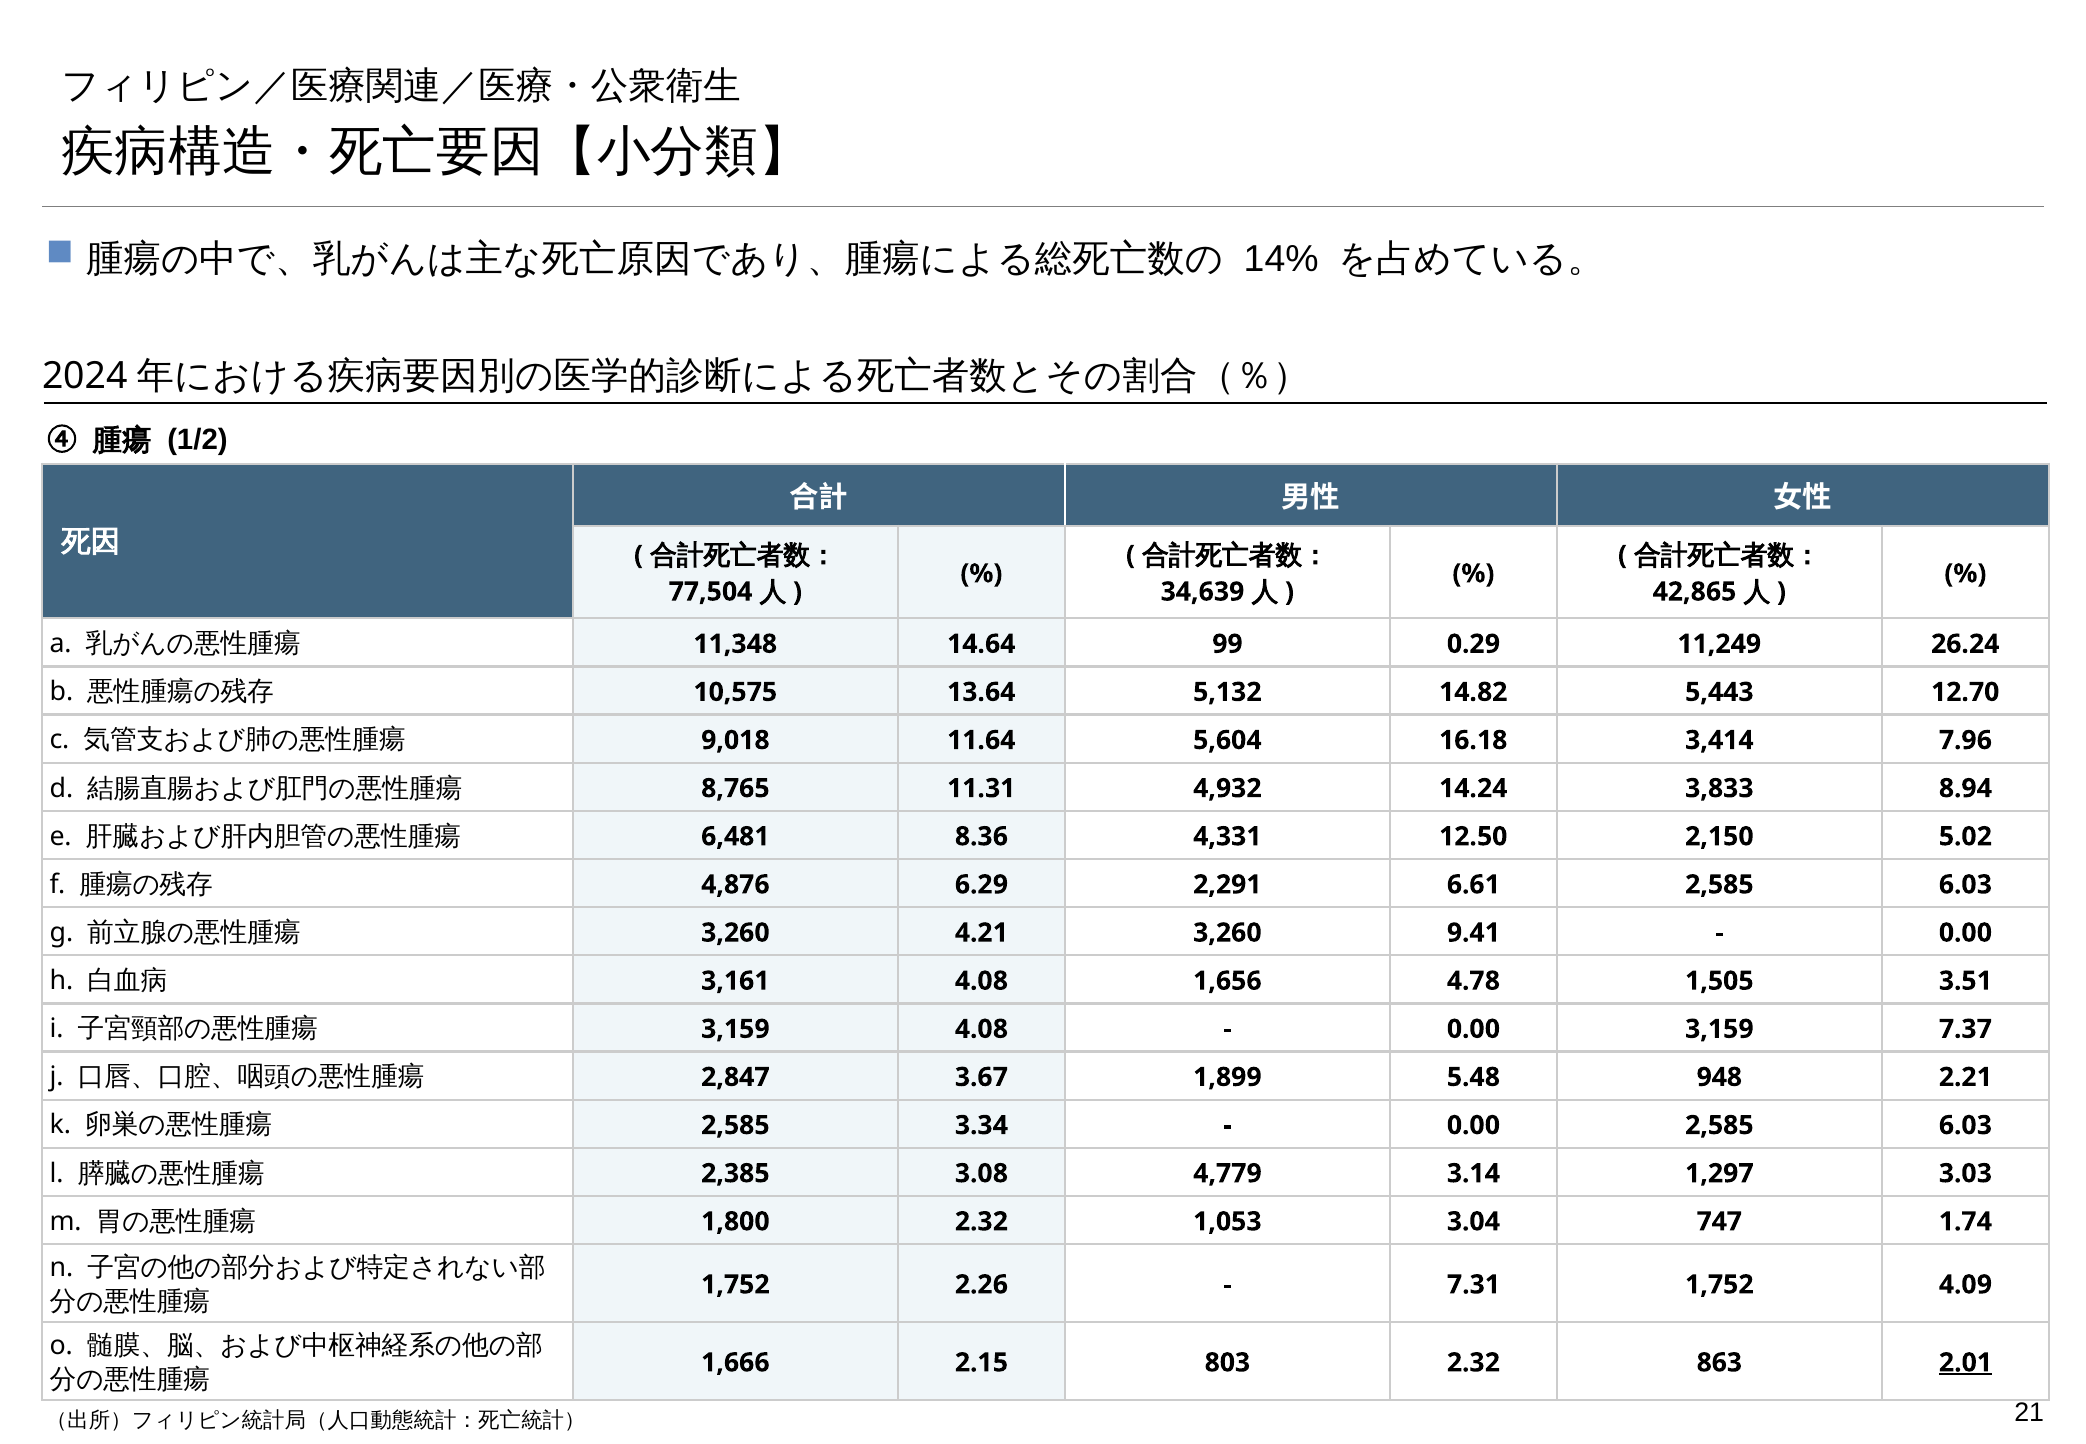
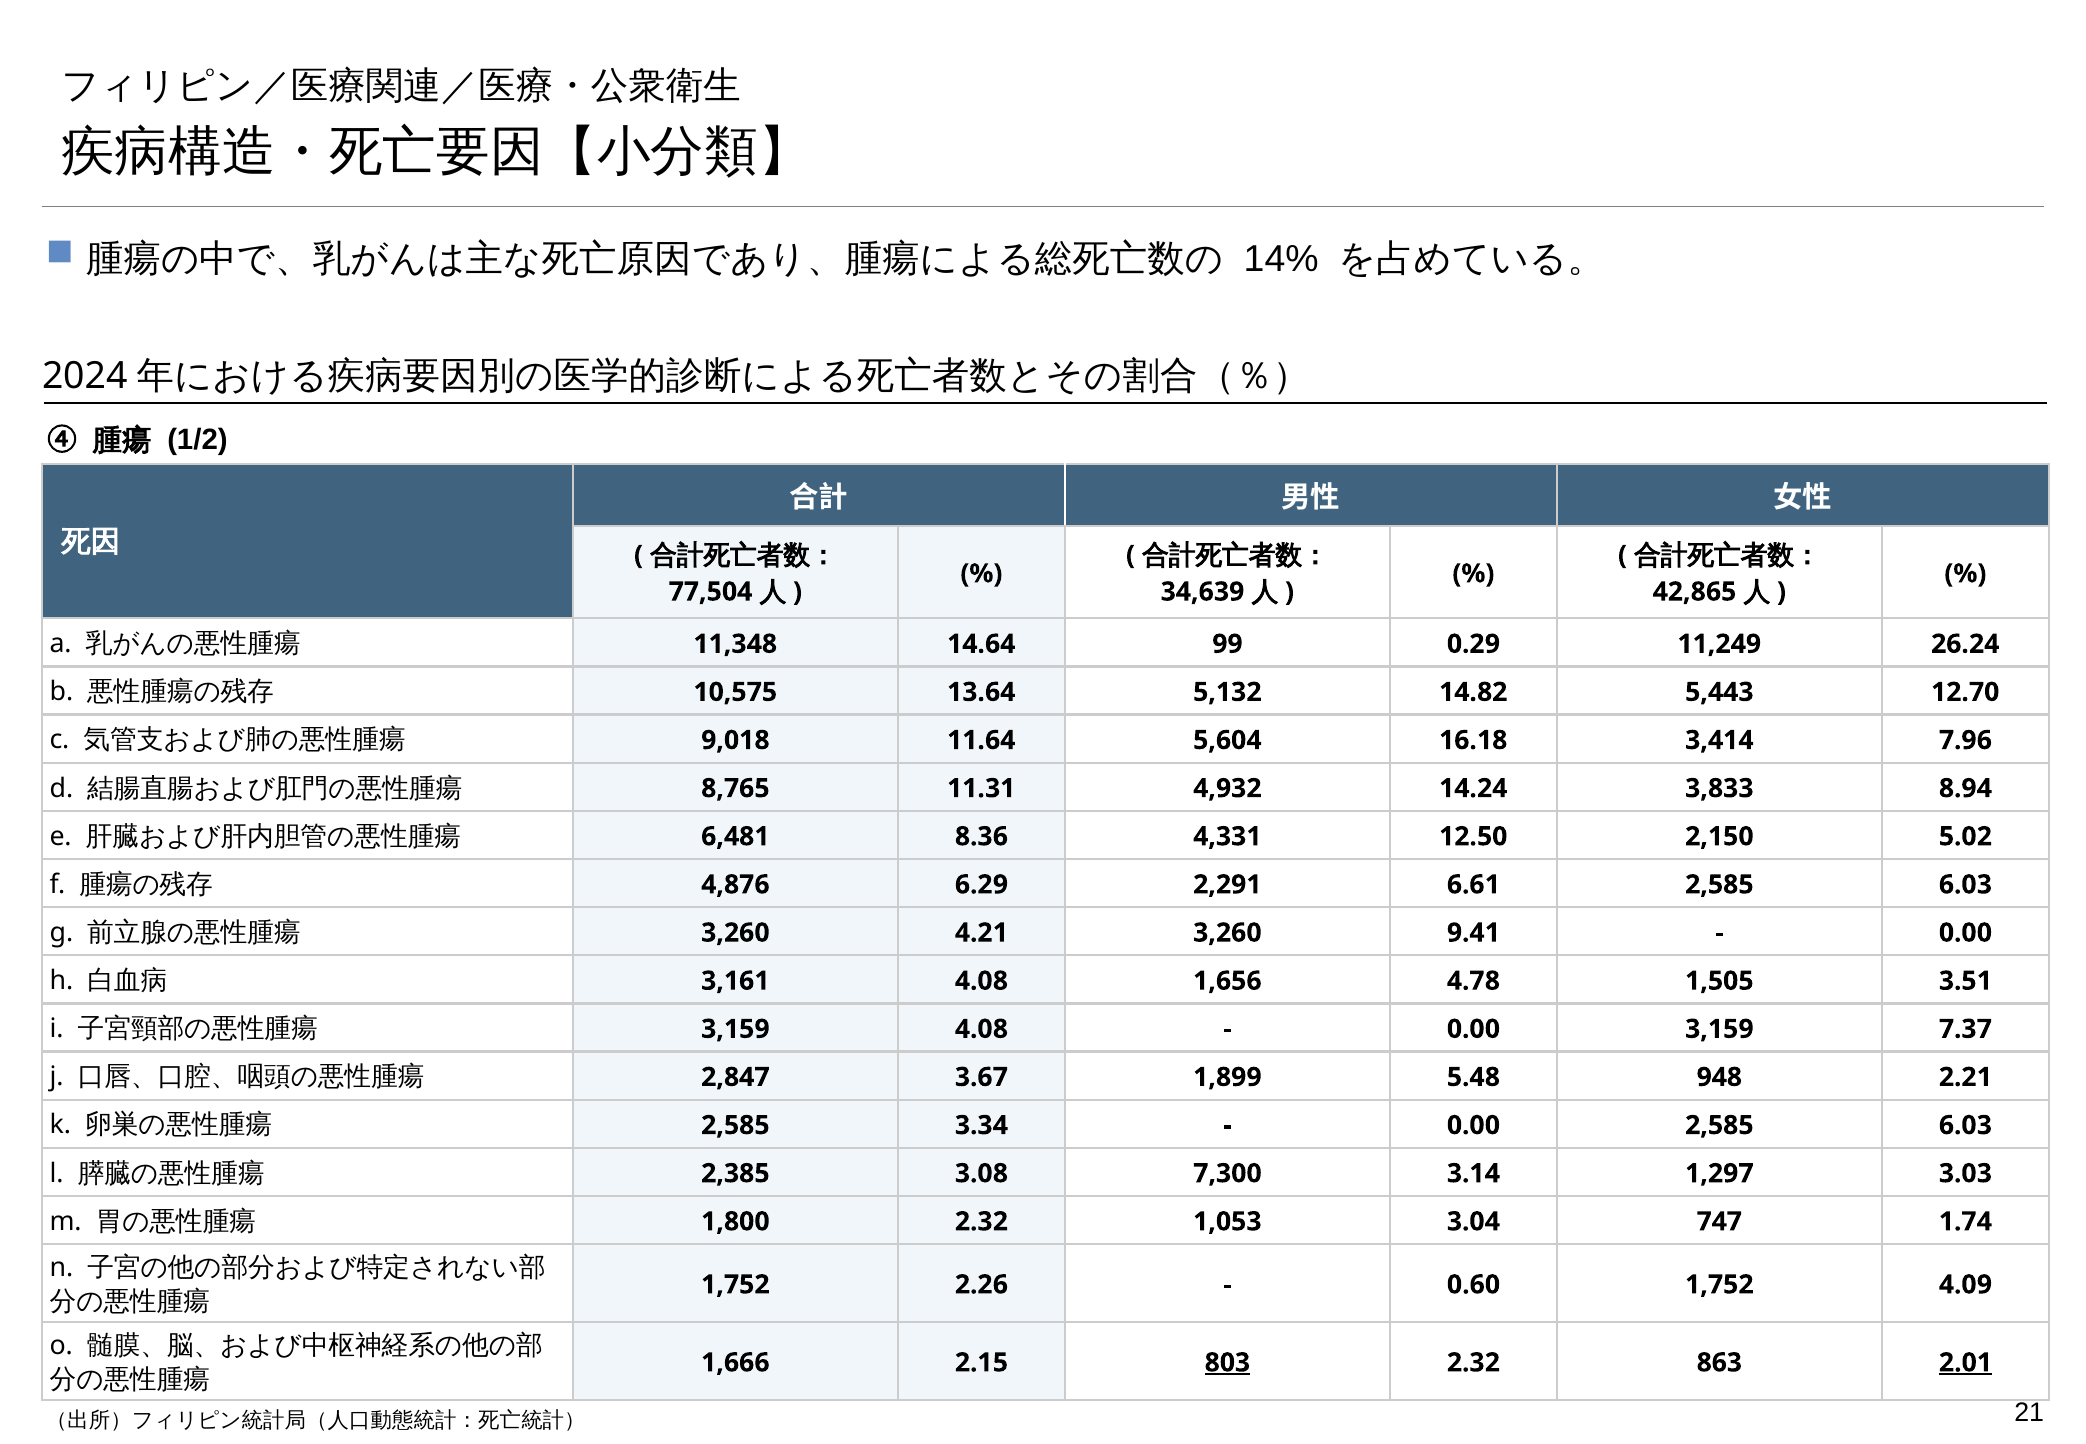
4,779: 4,779 -> 7,300 (1227, 1174)
7.31: 7.31 -> 0.60 (1473, 1285)
803 underline: none -> present (1227, 1363)
